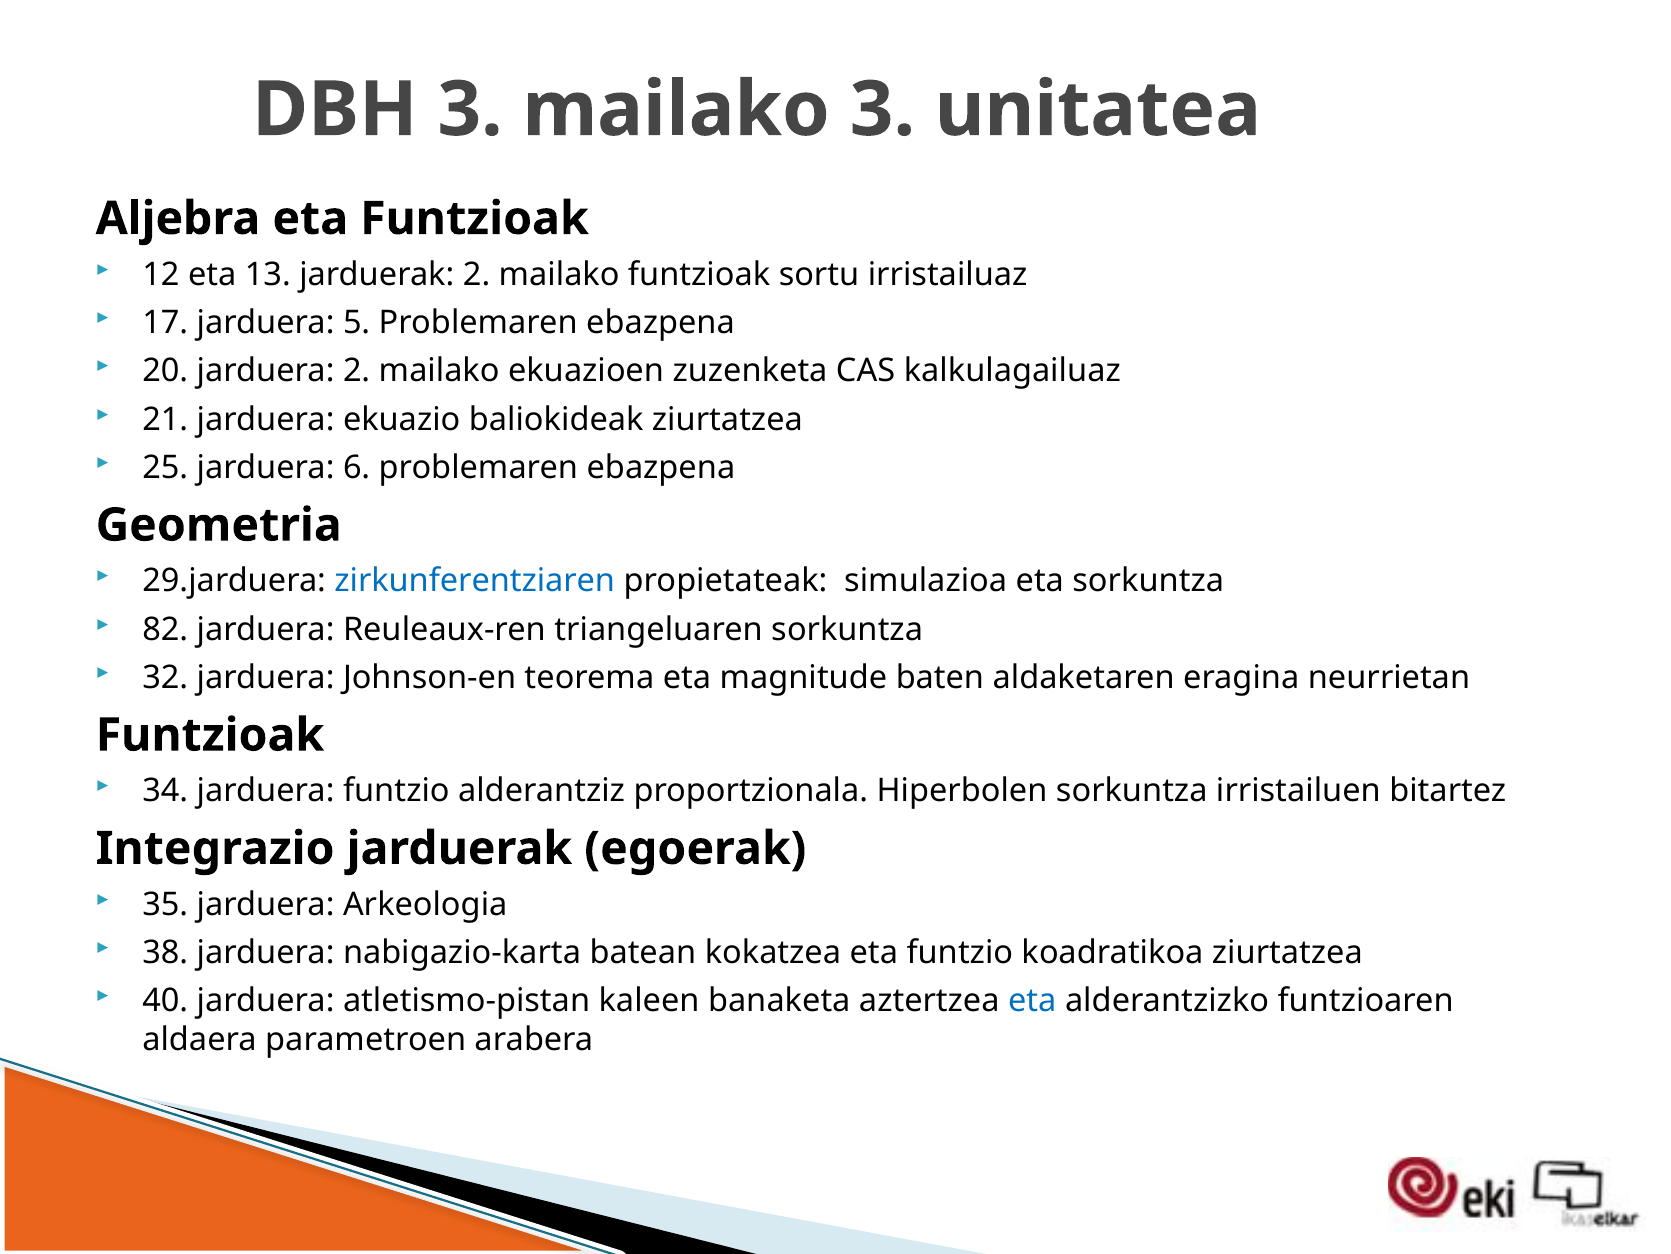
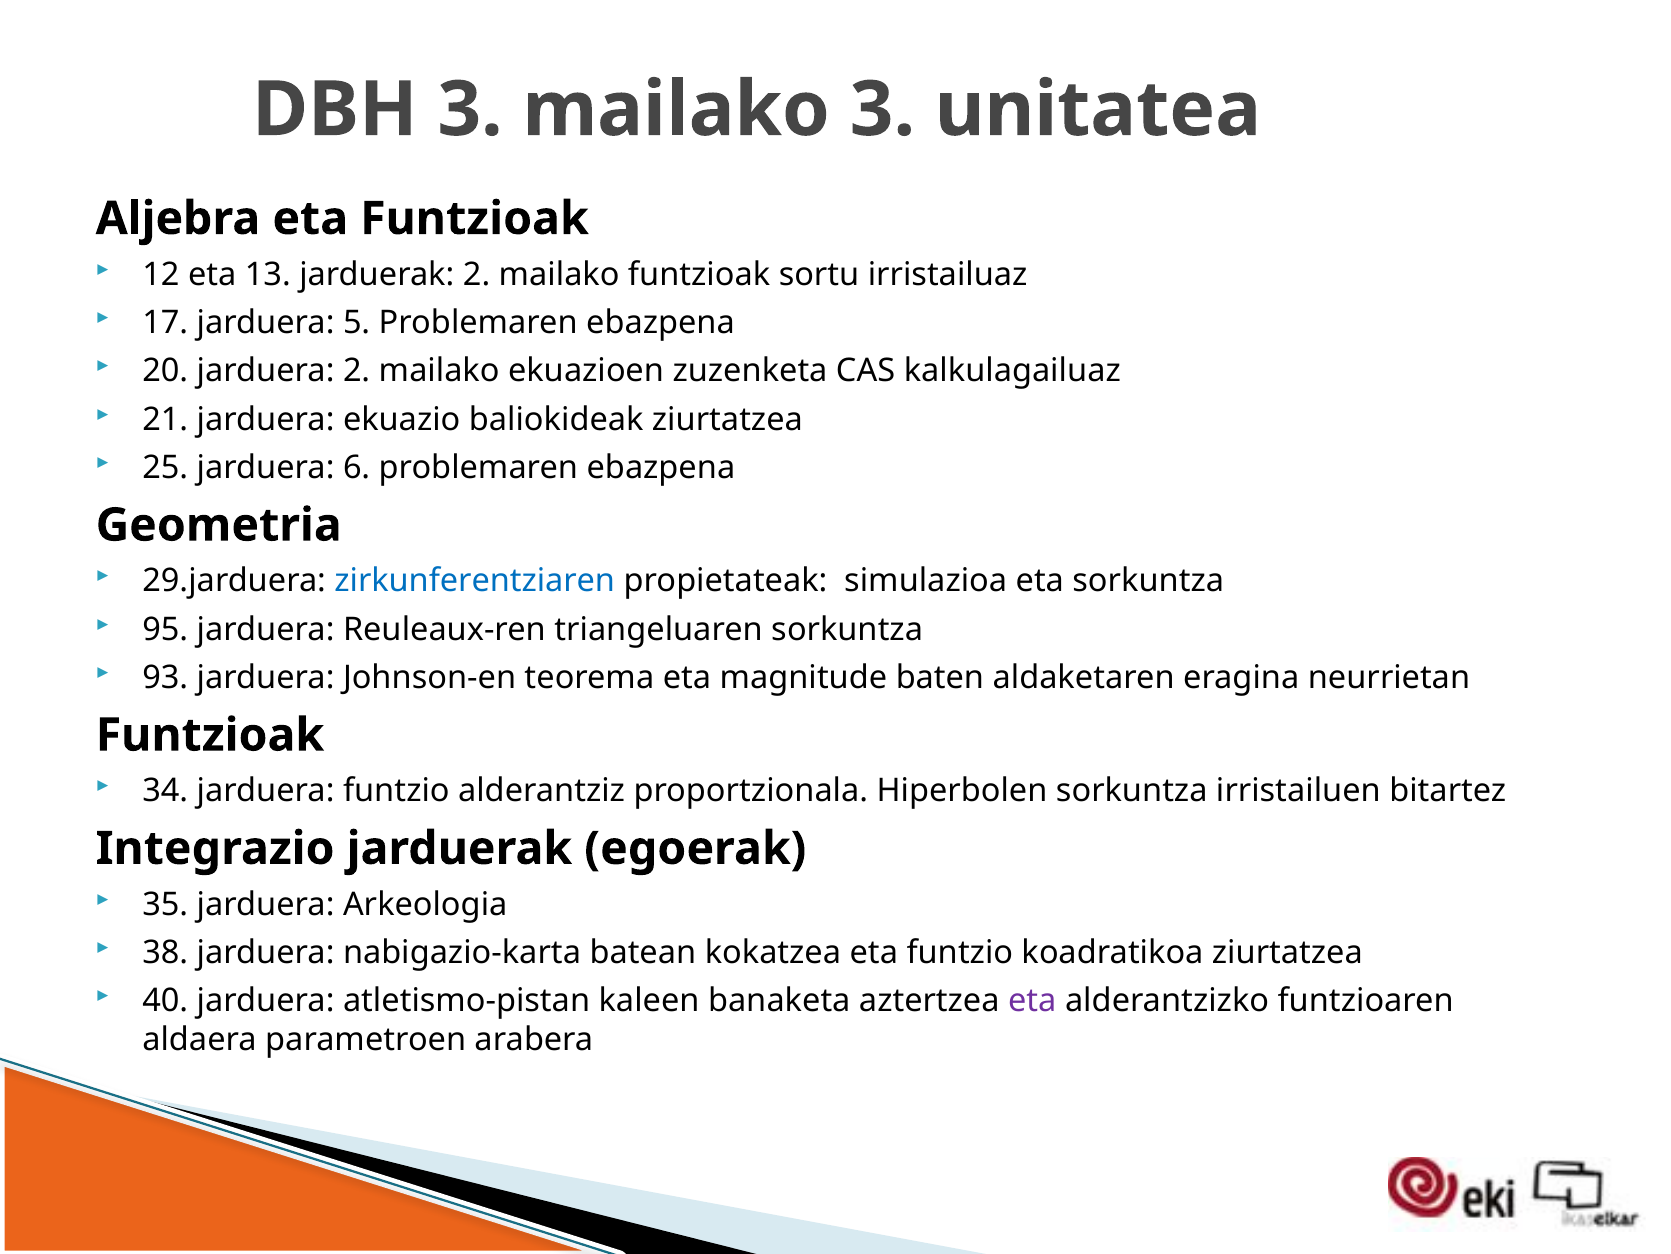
82: 82 -> 95 (165, 629)
32: 32 -> 93 (165, 677)
eta colour: blue -> purple (1032, 1000)
